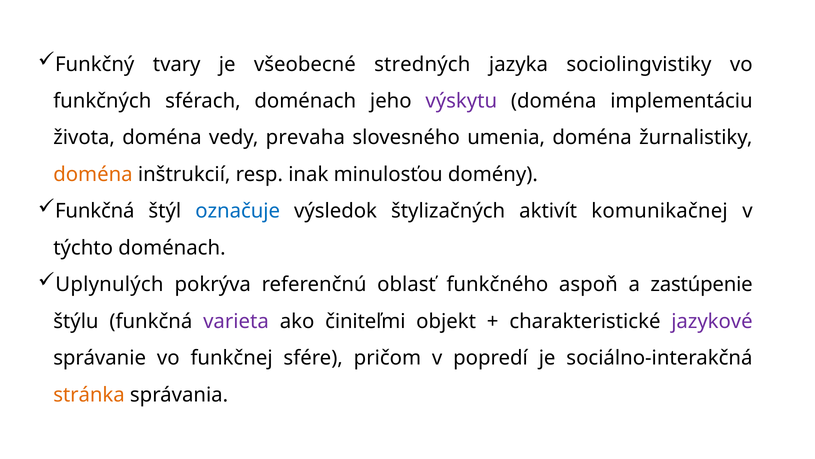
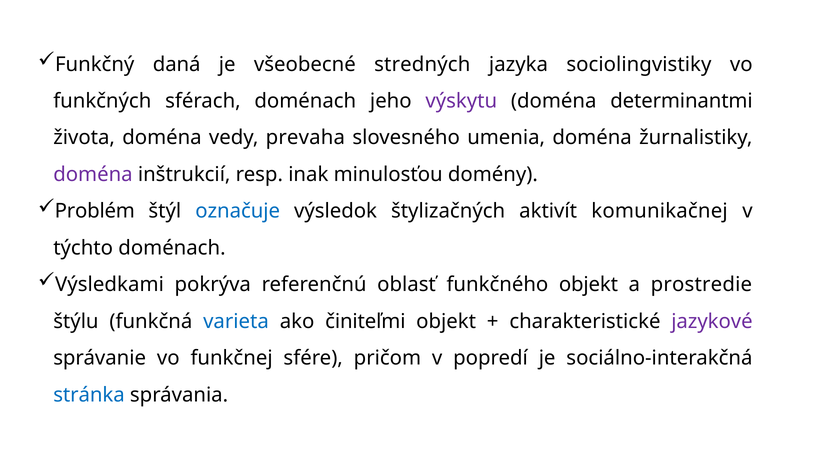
tvary: tvary -> daná (177, 64)
implementáciu: implementáciu -> determinantmi (681, 101)
doména colour: orange -> purple (93, 174)
Funkčná: Funkčná -> Problém (95, 211)
Uplynulých: Uplynulých -> Výsledkami (109, 284)
funkčného aspoň: aspoň -> objekt (588, 284)
zastúpenie: zastúpenie -> prostredie (701, 284)
varieta colour: purple -> blue (236, 321)
stránka colour: orange -> blue (89, 394)
